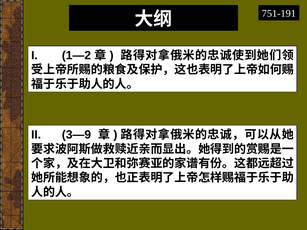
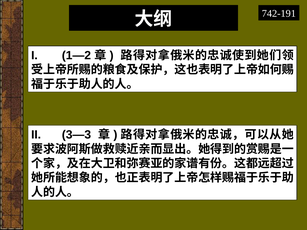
751-191: 751-191 -> 742-191 (279, 13)
3—9: 3—9 -> 3—3 (76, 135)
